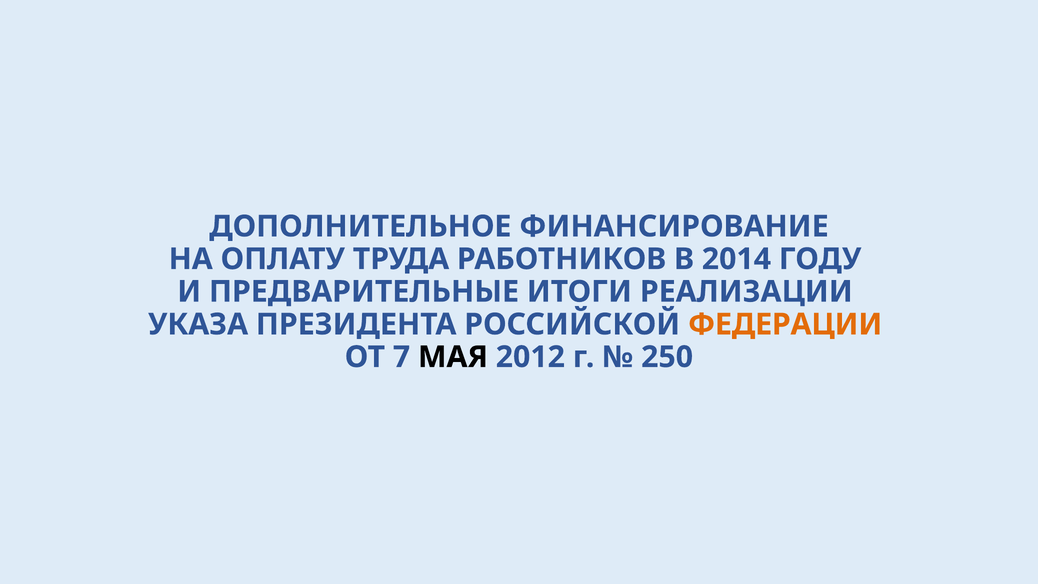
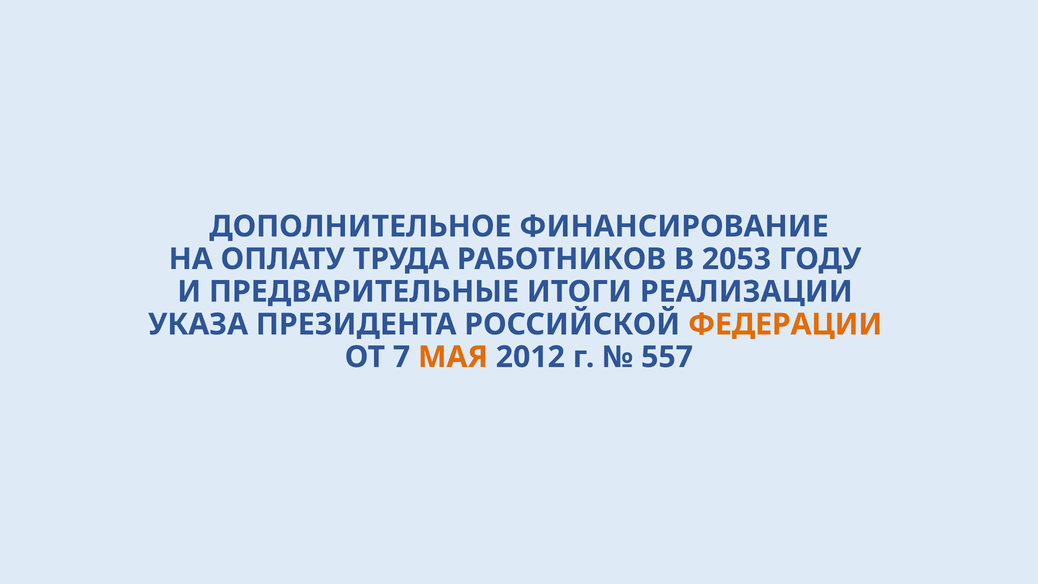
2014: 2014 -> 2053 (736, 259)
МАЯ colour: black -> orange (453, 357)
250: 250 -> 557 (667, 357)
